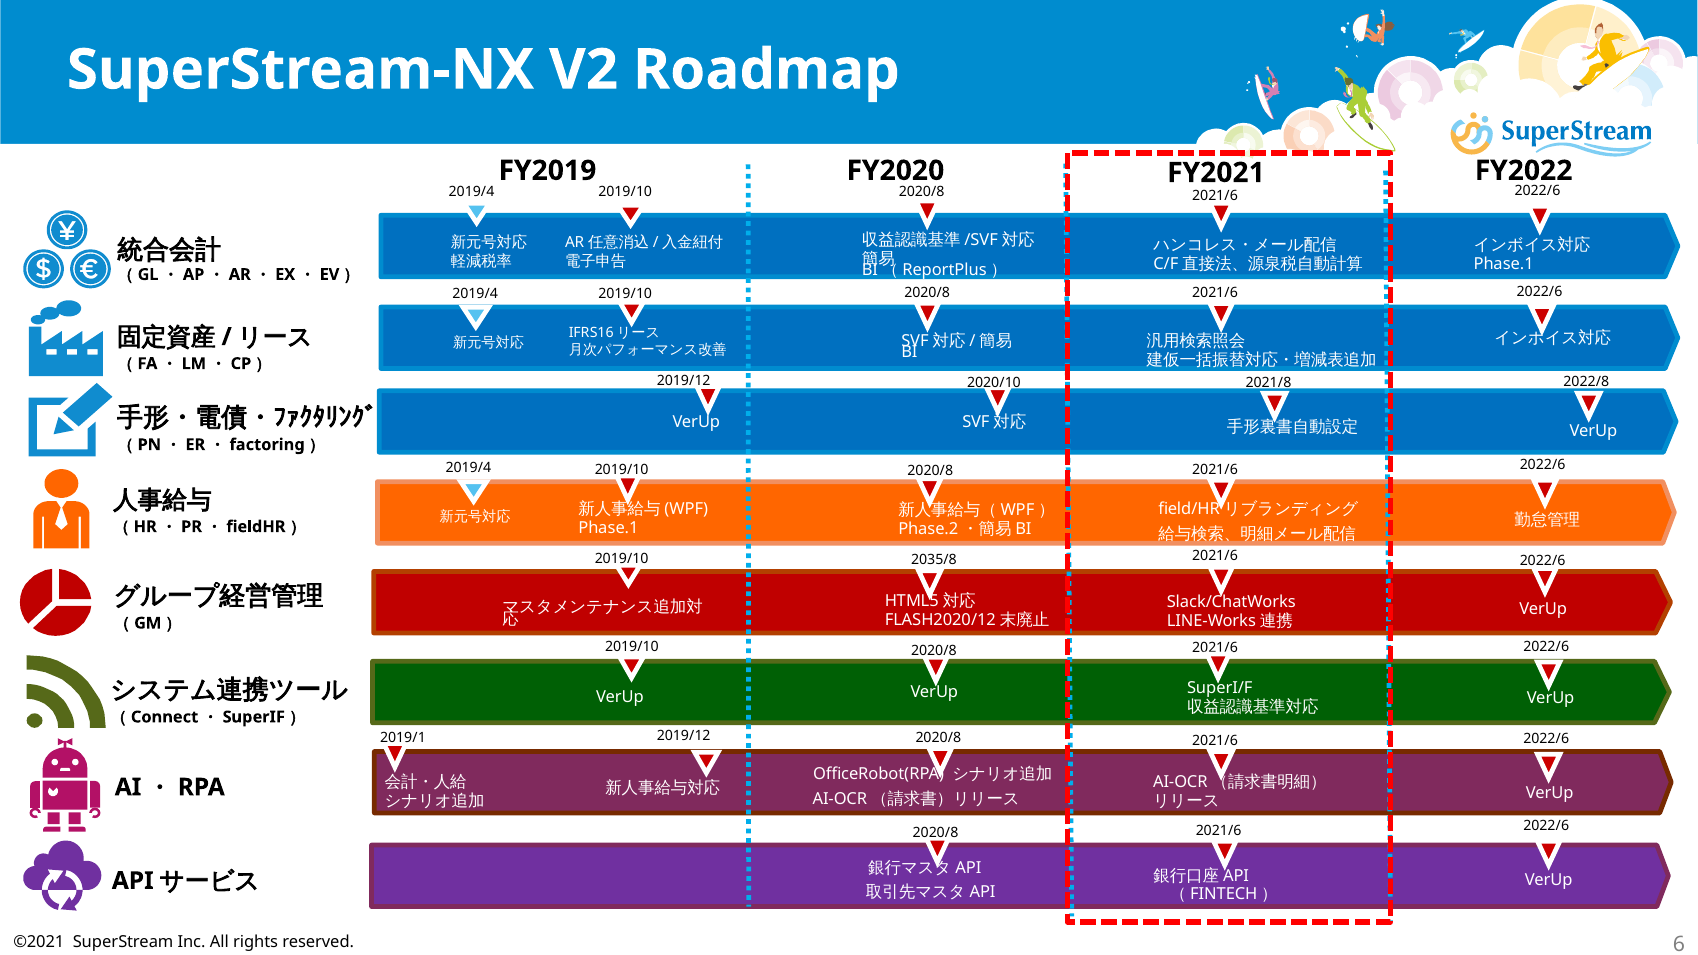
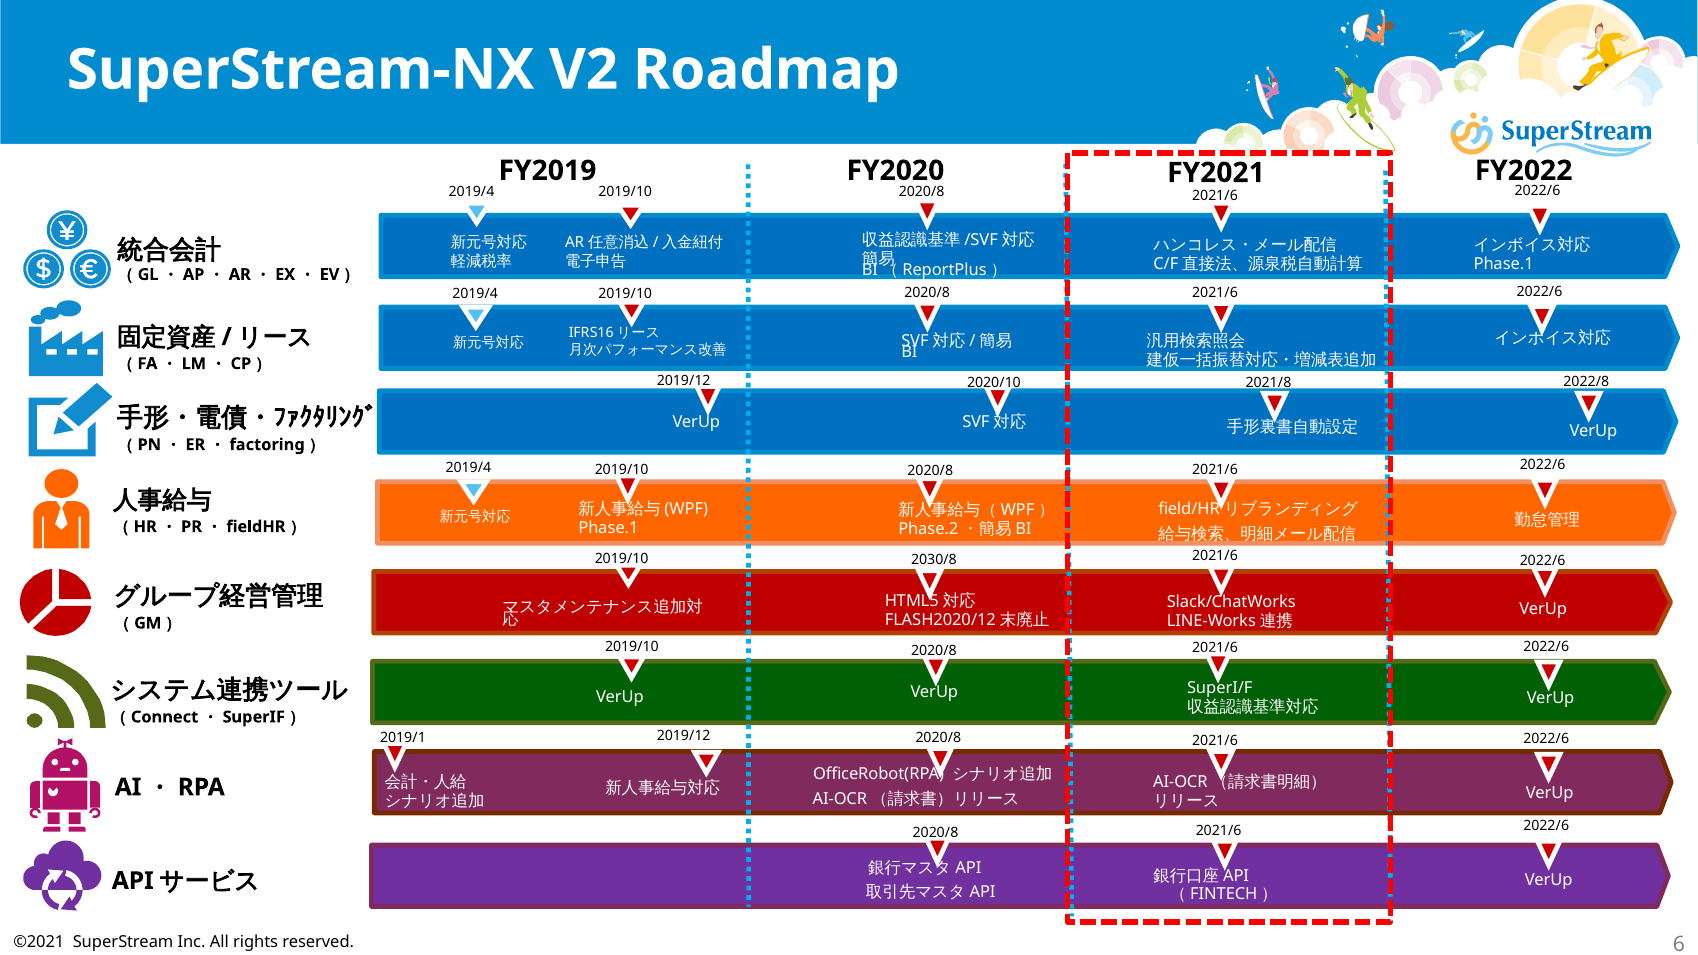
2035/8: 2035/8 -> 2030/8 (934, 560)
